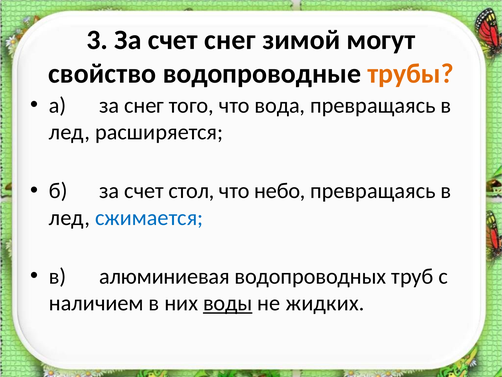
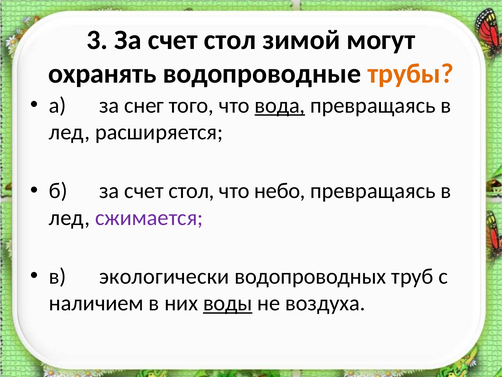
3 За счет снег: снег -> стол (230, 40)
свойство: свойство -> охранять (102, 73)
вода underline: none -> present (280, 105)
сжимается colour: blue -> purple (149, 217)
алюминиевая: алюминиевая -> экологически (164, 276)
жидких: жидких -> воздуха (325, 303)
